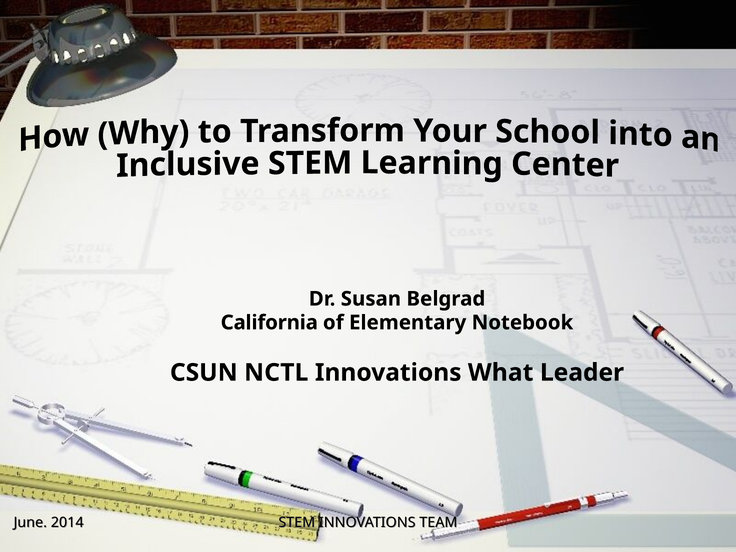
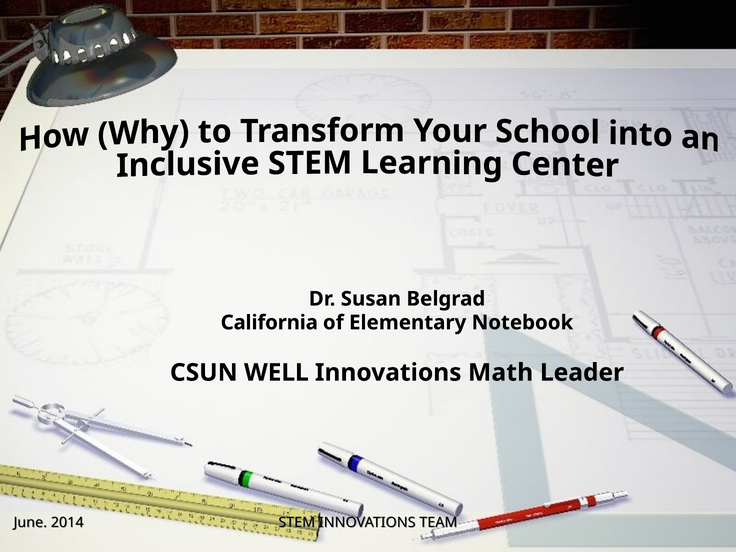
NCTL: NCTL -> WELL (276, 373)
What: What -> Math (501, 373)
